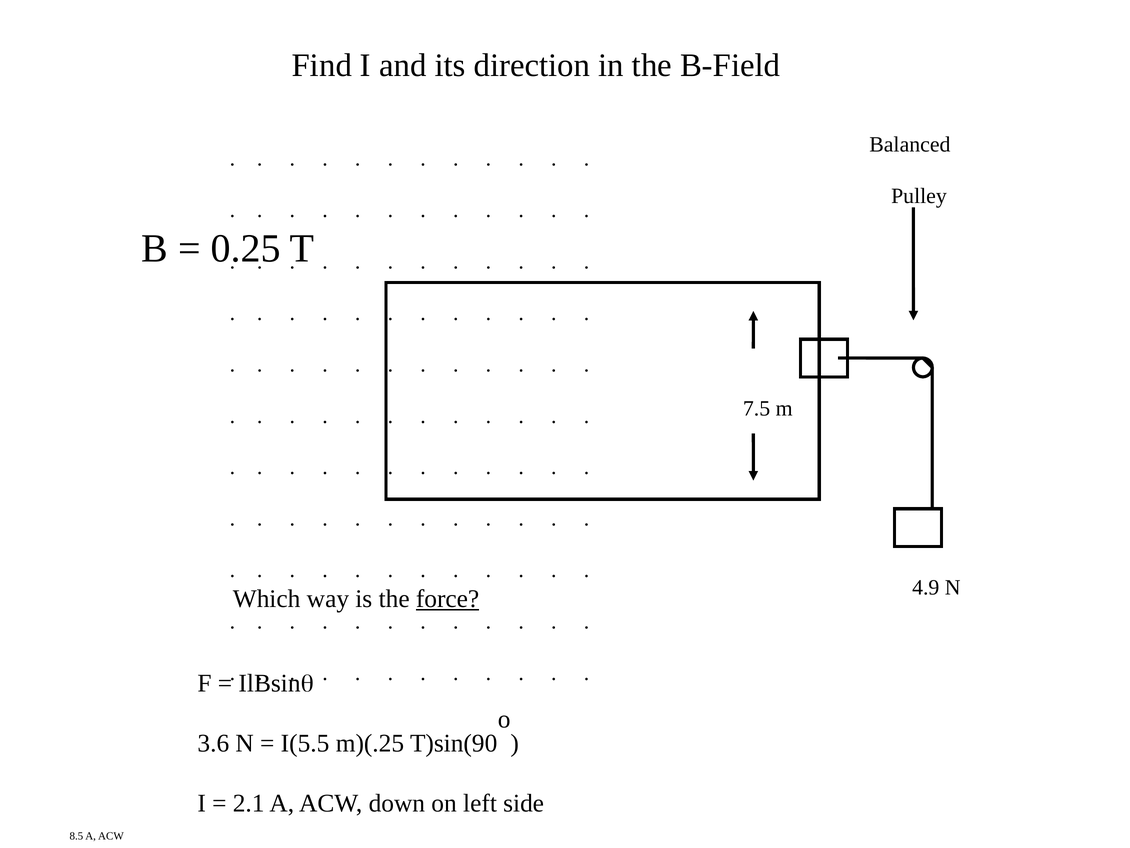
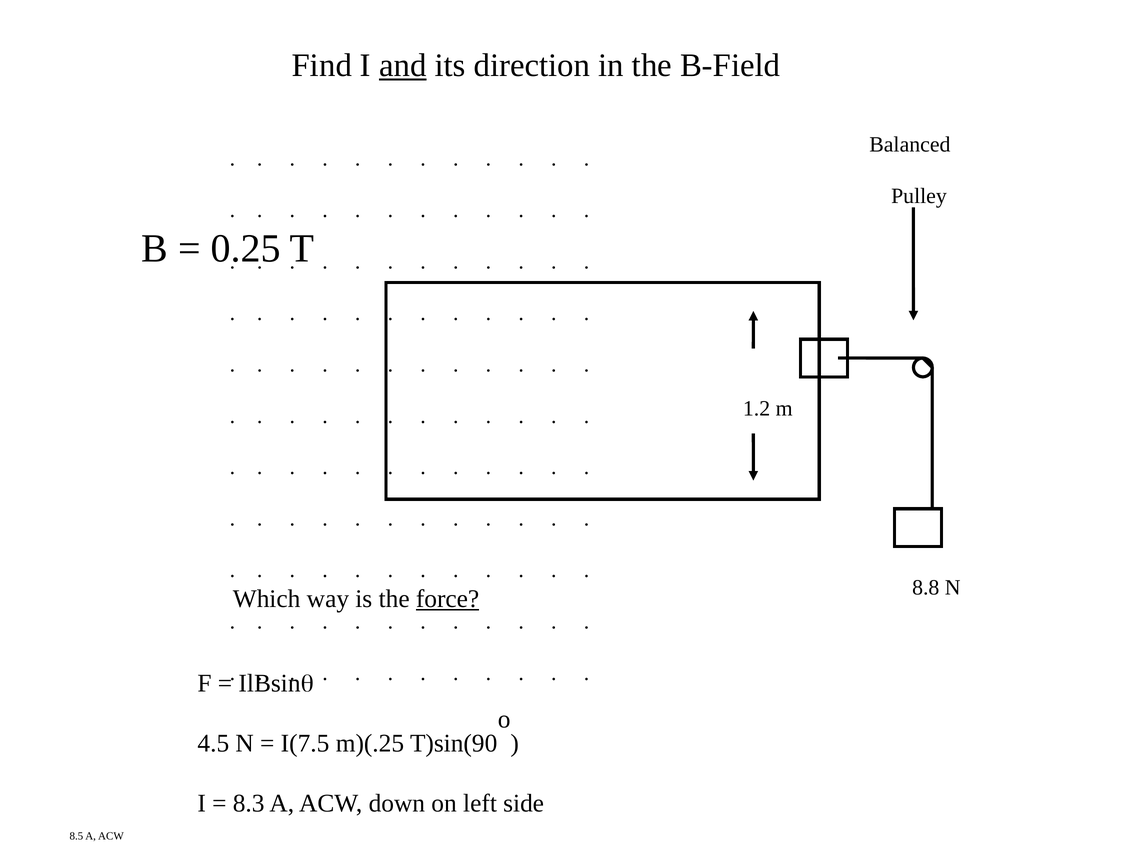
and underline: none -> present (403, 65)
7.5: 7.5 -> 1.2 (757, 408)
4.9: 4.9 -> 8.8 (926, 587)
3.6: 3.6 -> 4.5 (213, 743)
I(5.5: I(5.5 -> I(7.5 (305, 743)
2.1: 2.1 -> 8.3 (249, 803)
